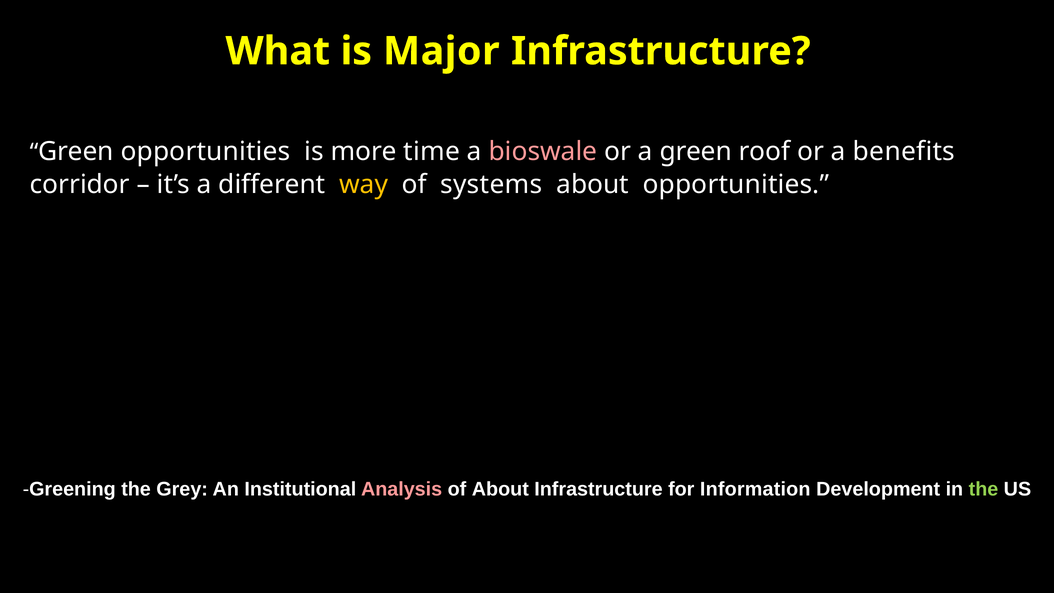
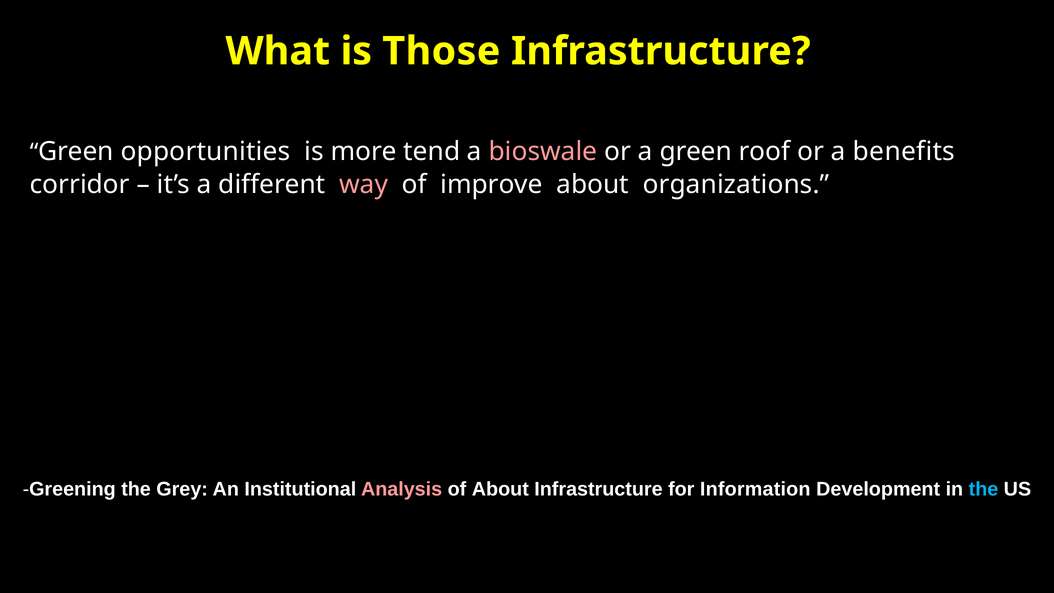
Major: Major -> Those (441, 51)
time: time -> tend (432, 151)
way colour: yellow -> pink (364, 184)
systems: systems -> improve (491, 184)
about opportunities: opportunities -> organizations (736, 184)
the colour: light green -> light blue (983, 489)
